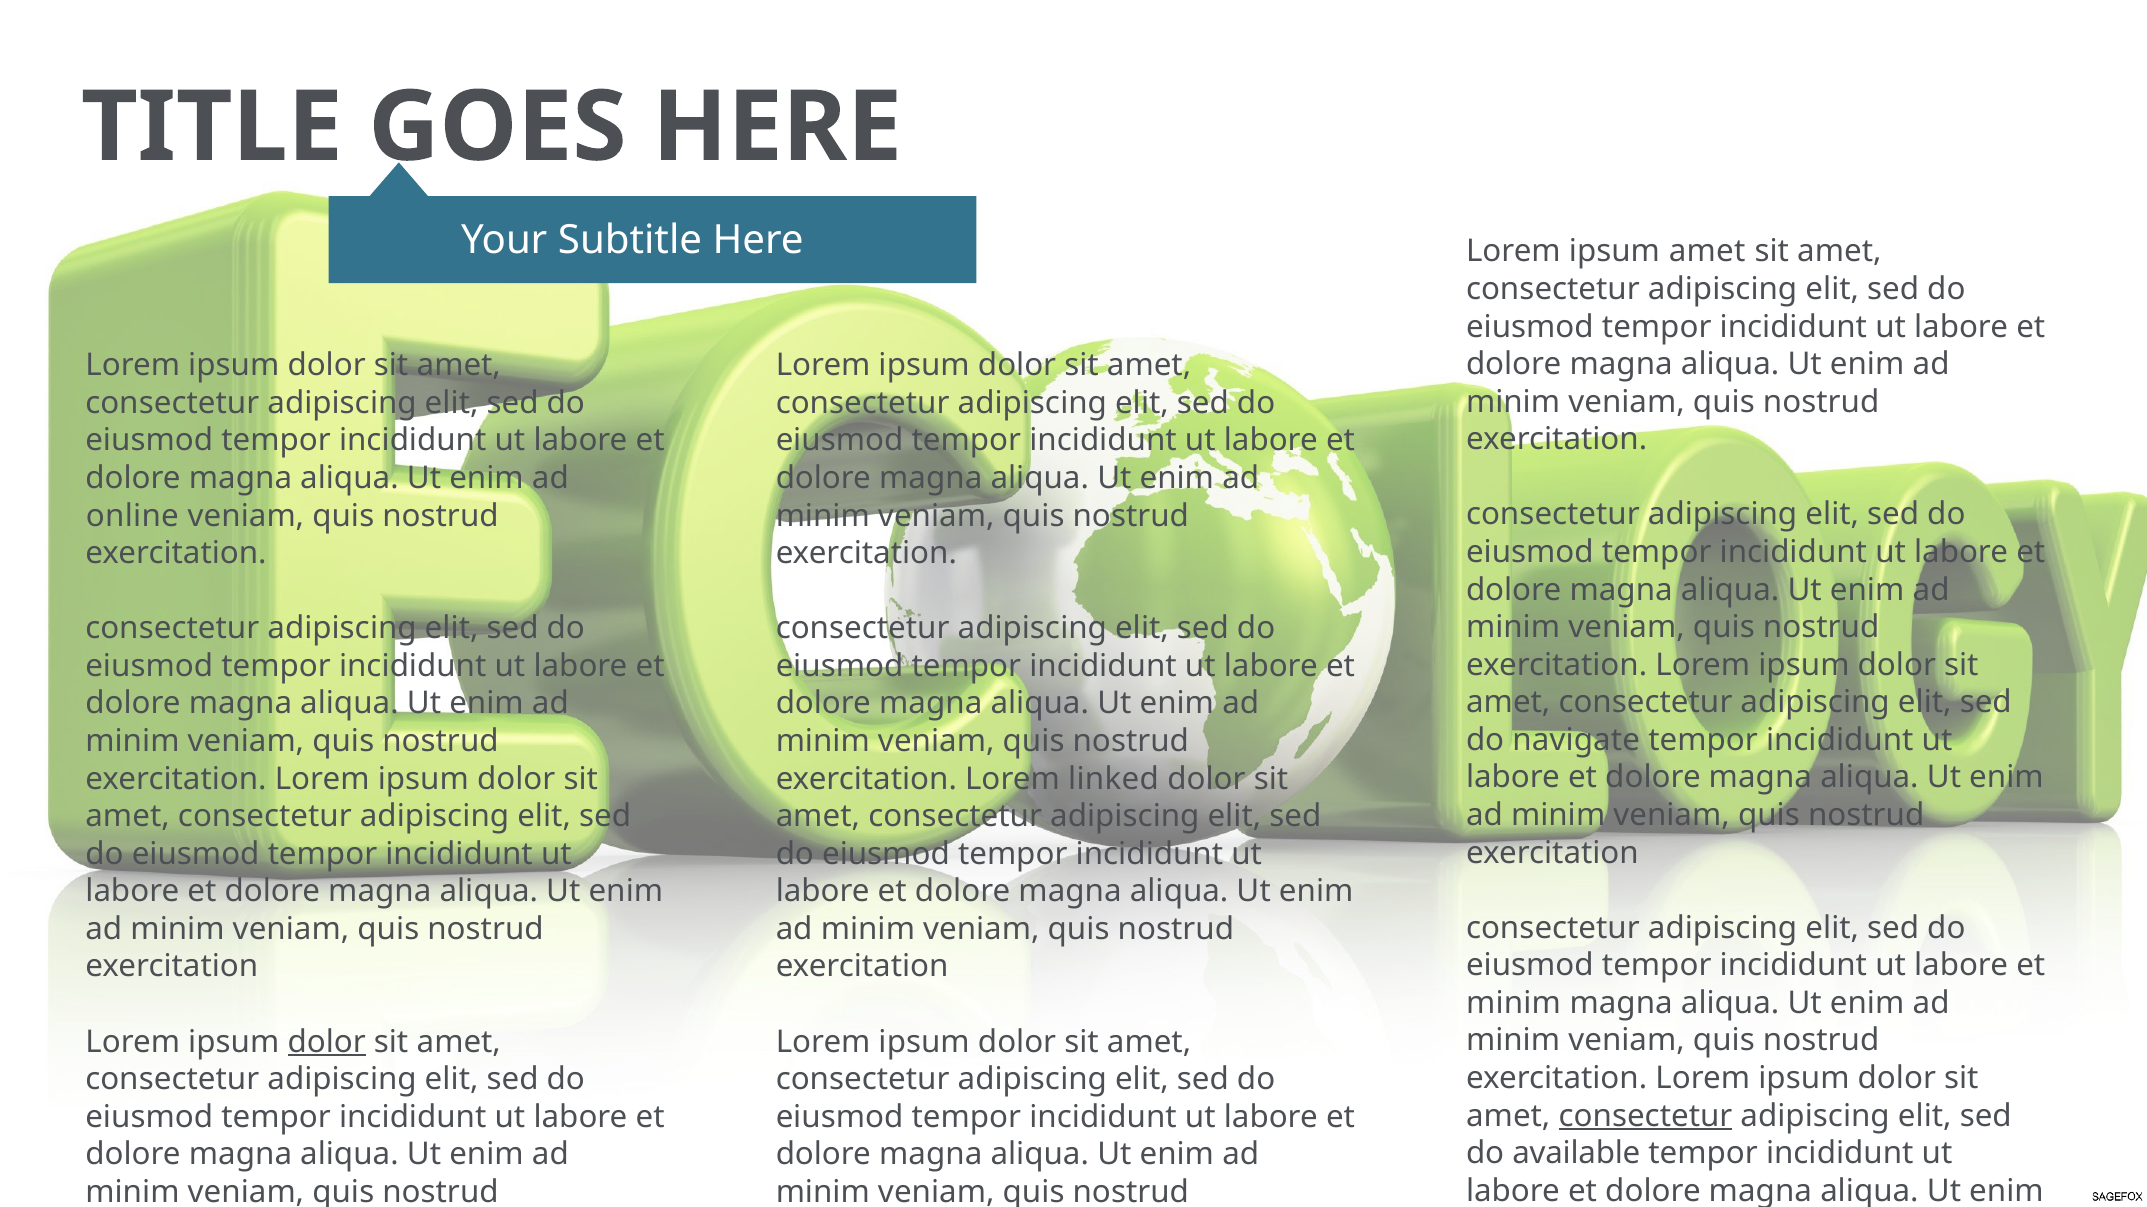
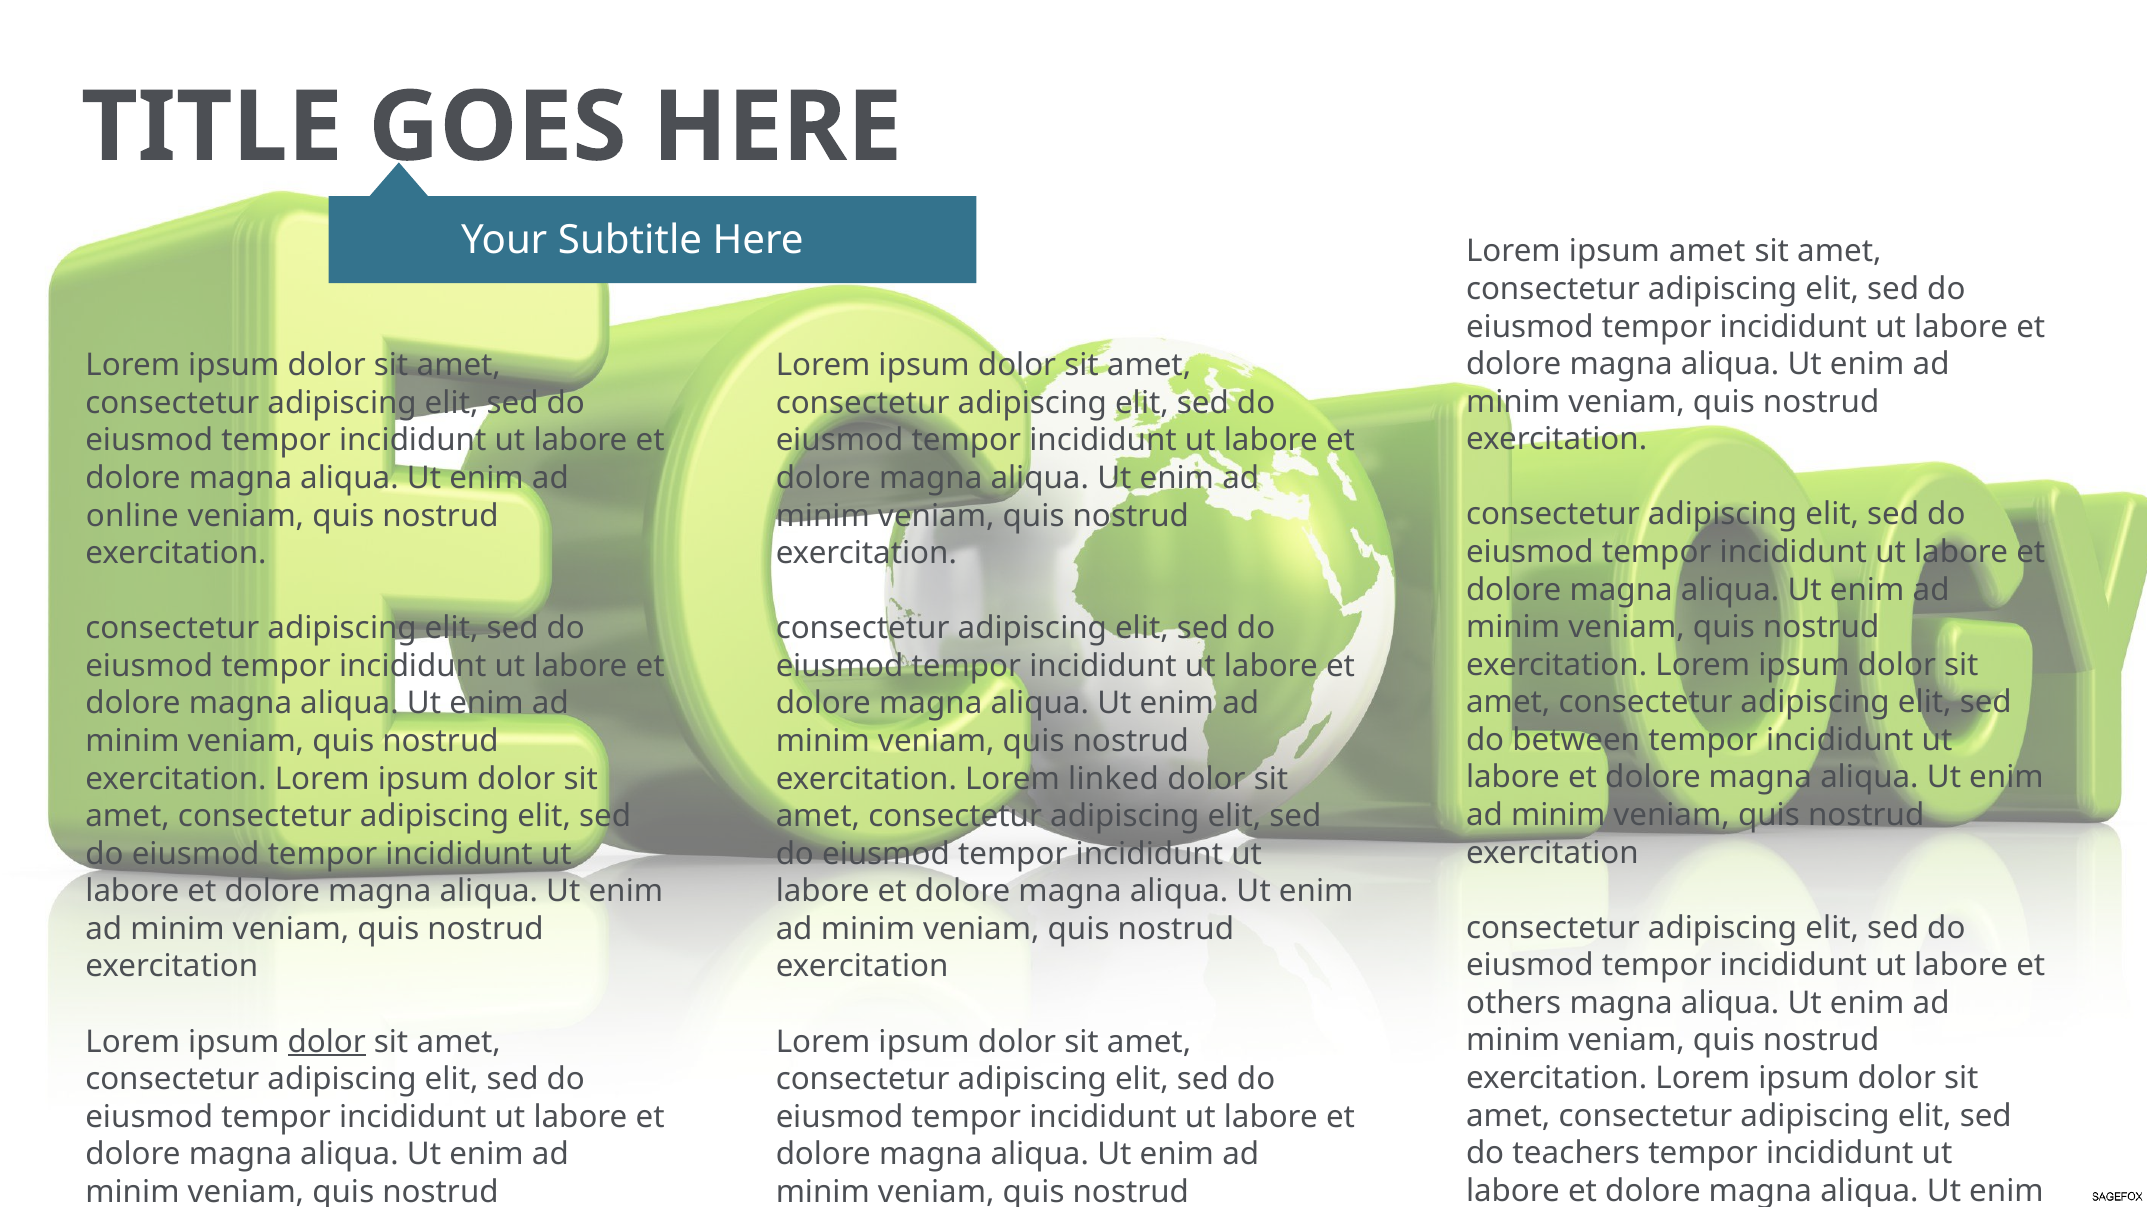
navigate: navigate -> between (1576, 740)
minim: minim -> others (1514, 1004)
consectetur underline: present -> none (1646, 1116)
available: available -> teachers (1576, 1154)
